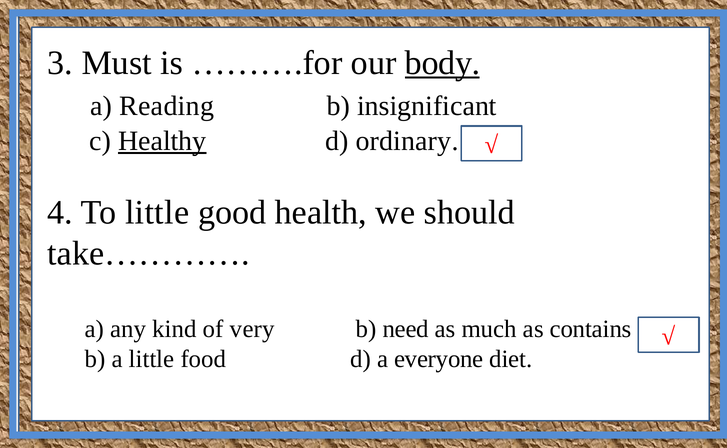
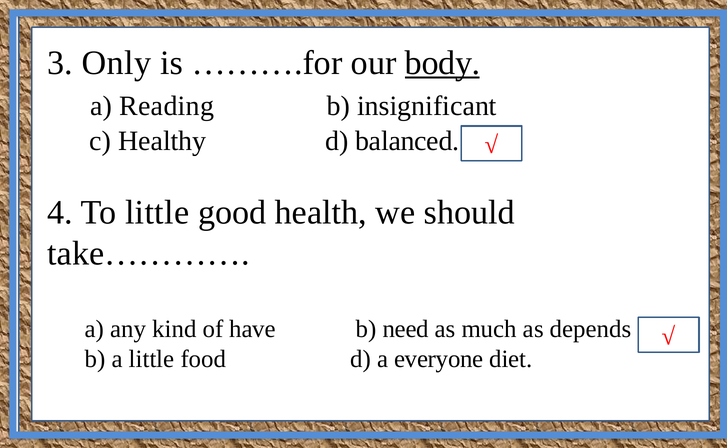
Must: Must -> Only (117, 63)
Healthy underline: present -> none (162, 141)
ordinary: ordinary -> balanced (407, 141)
very: very -> have (253, 329)
contains: contains -> depends (591, 329)
